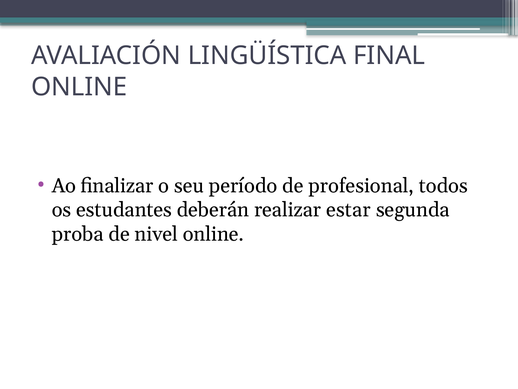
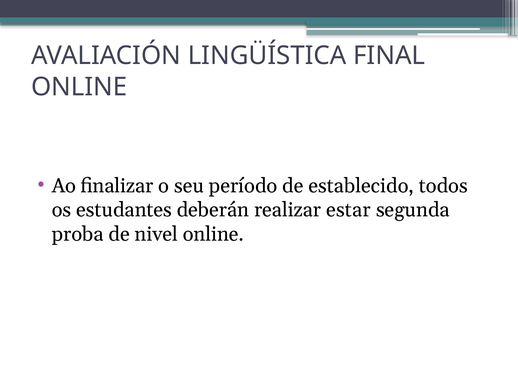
profesional: profesional -> establecido (361, 186)
